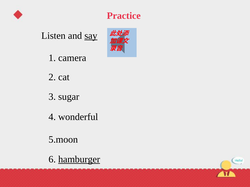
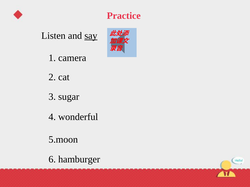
hamburger underline: present -> none (79, 160)
